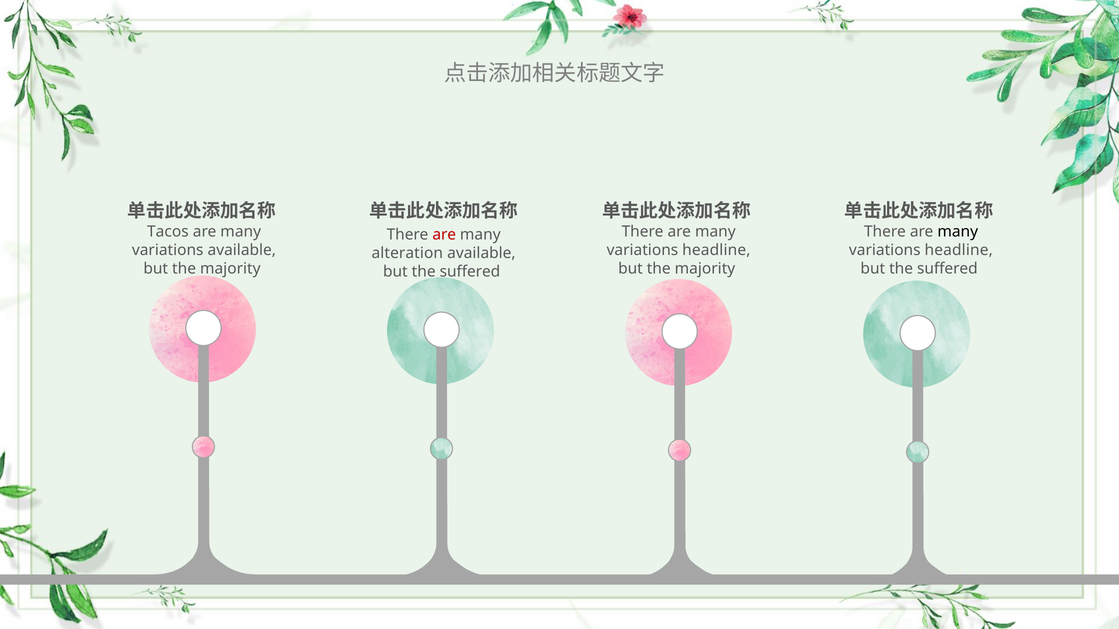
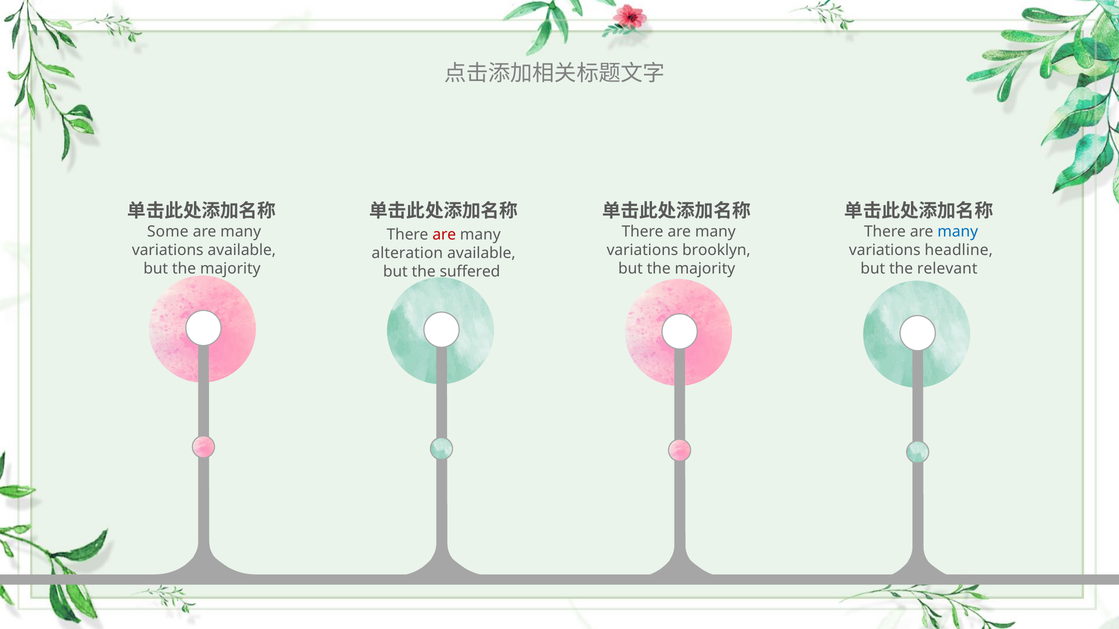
Tacos: Tacos -> Some (168, 232)
many colour: black -> blue (958, 232)
headline: headline -> brooklyn (716, 250)
suffered: suffered -> relevant (947, 269)
